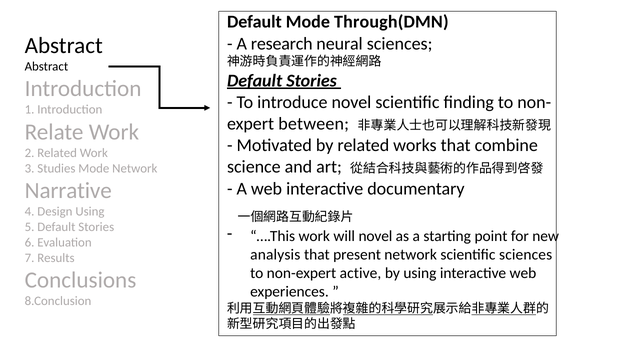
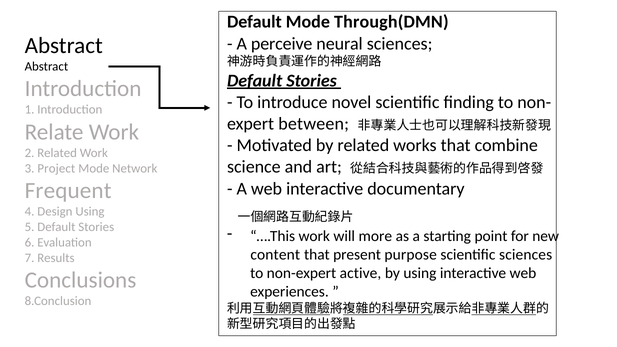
research: research -> perceive (282, 44)
Studies: Studies -> Project (56, 168)
Narrative: Narrative -> Frequent (68, 191)
will novel: novel -> more (375, 236)
analysis: analysis -> content (275, 255)
present network: network -> purpose (411, 255)
